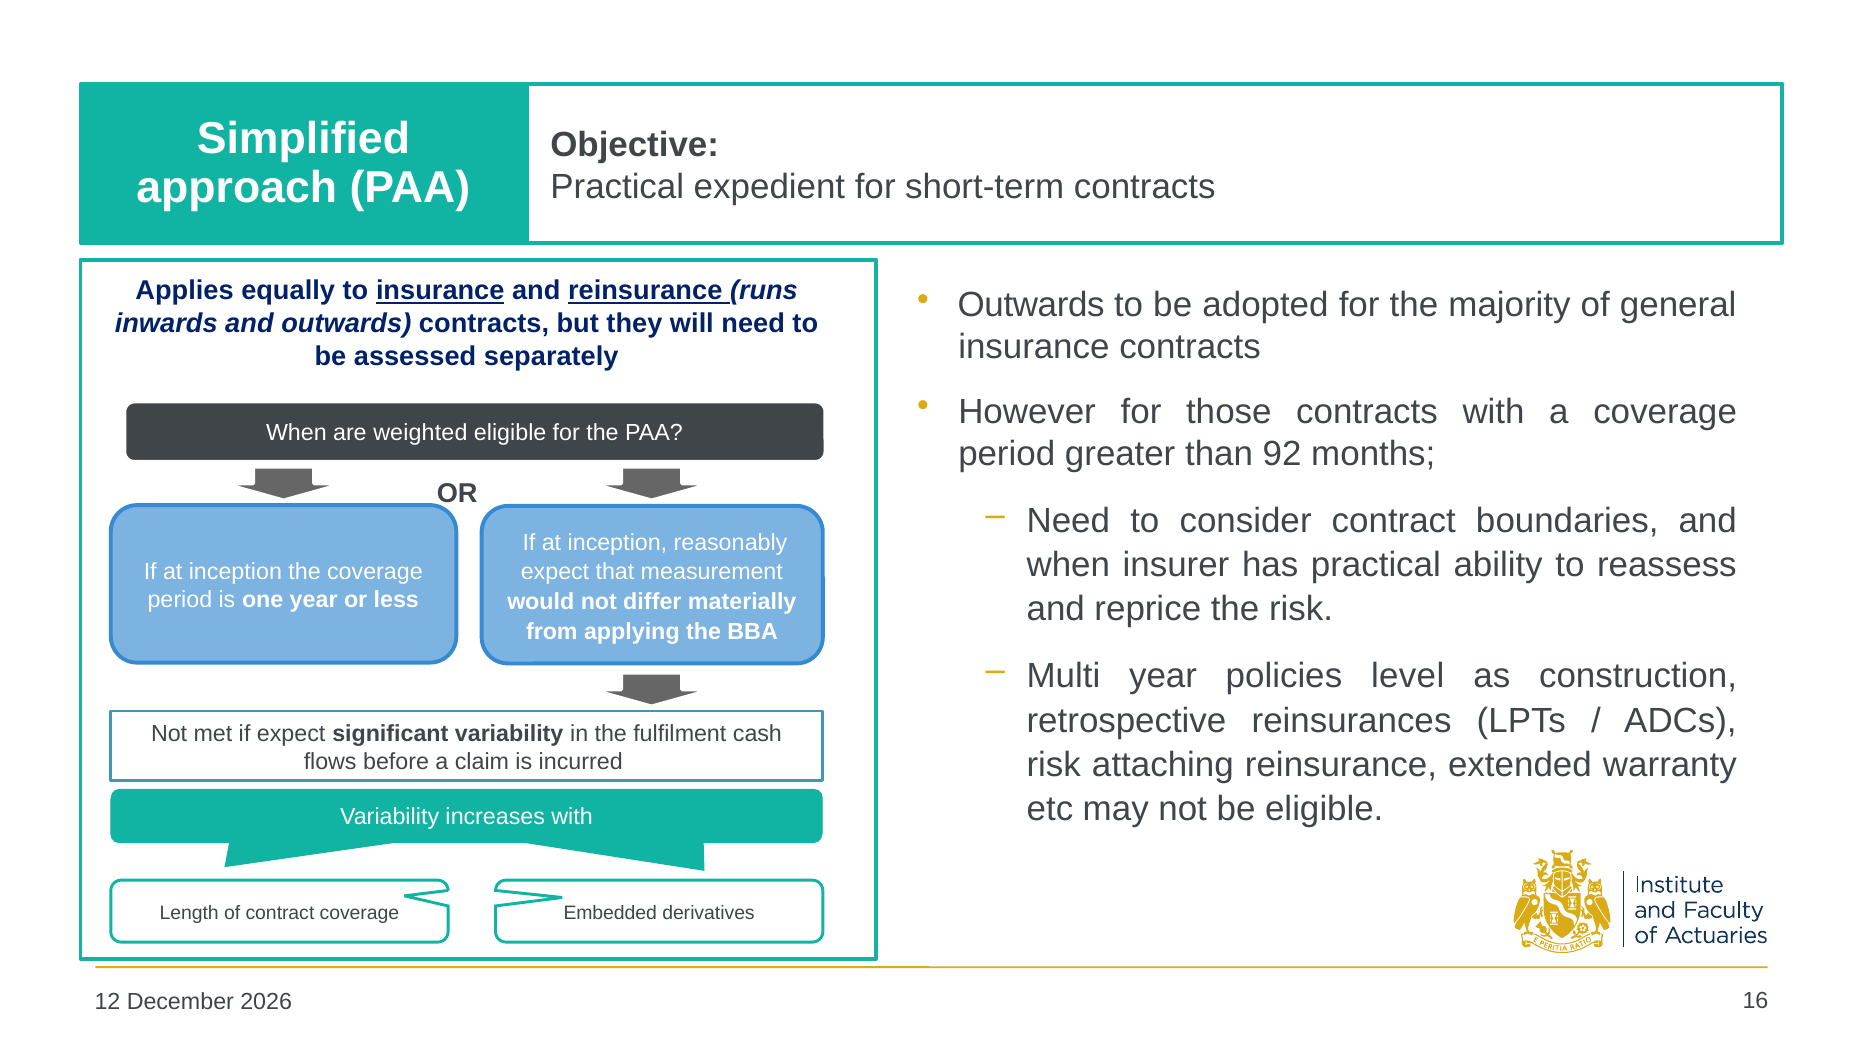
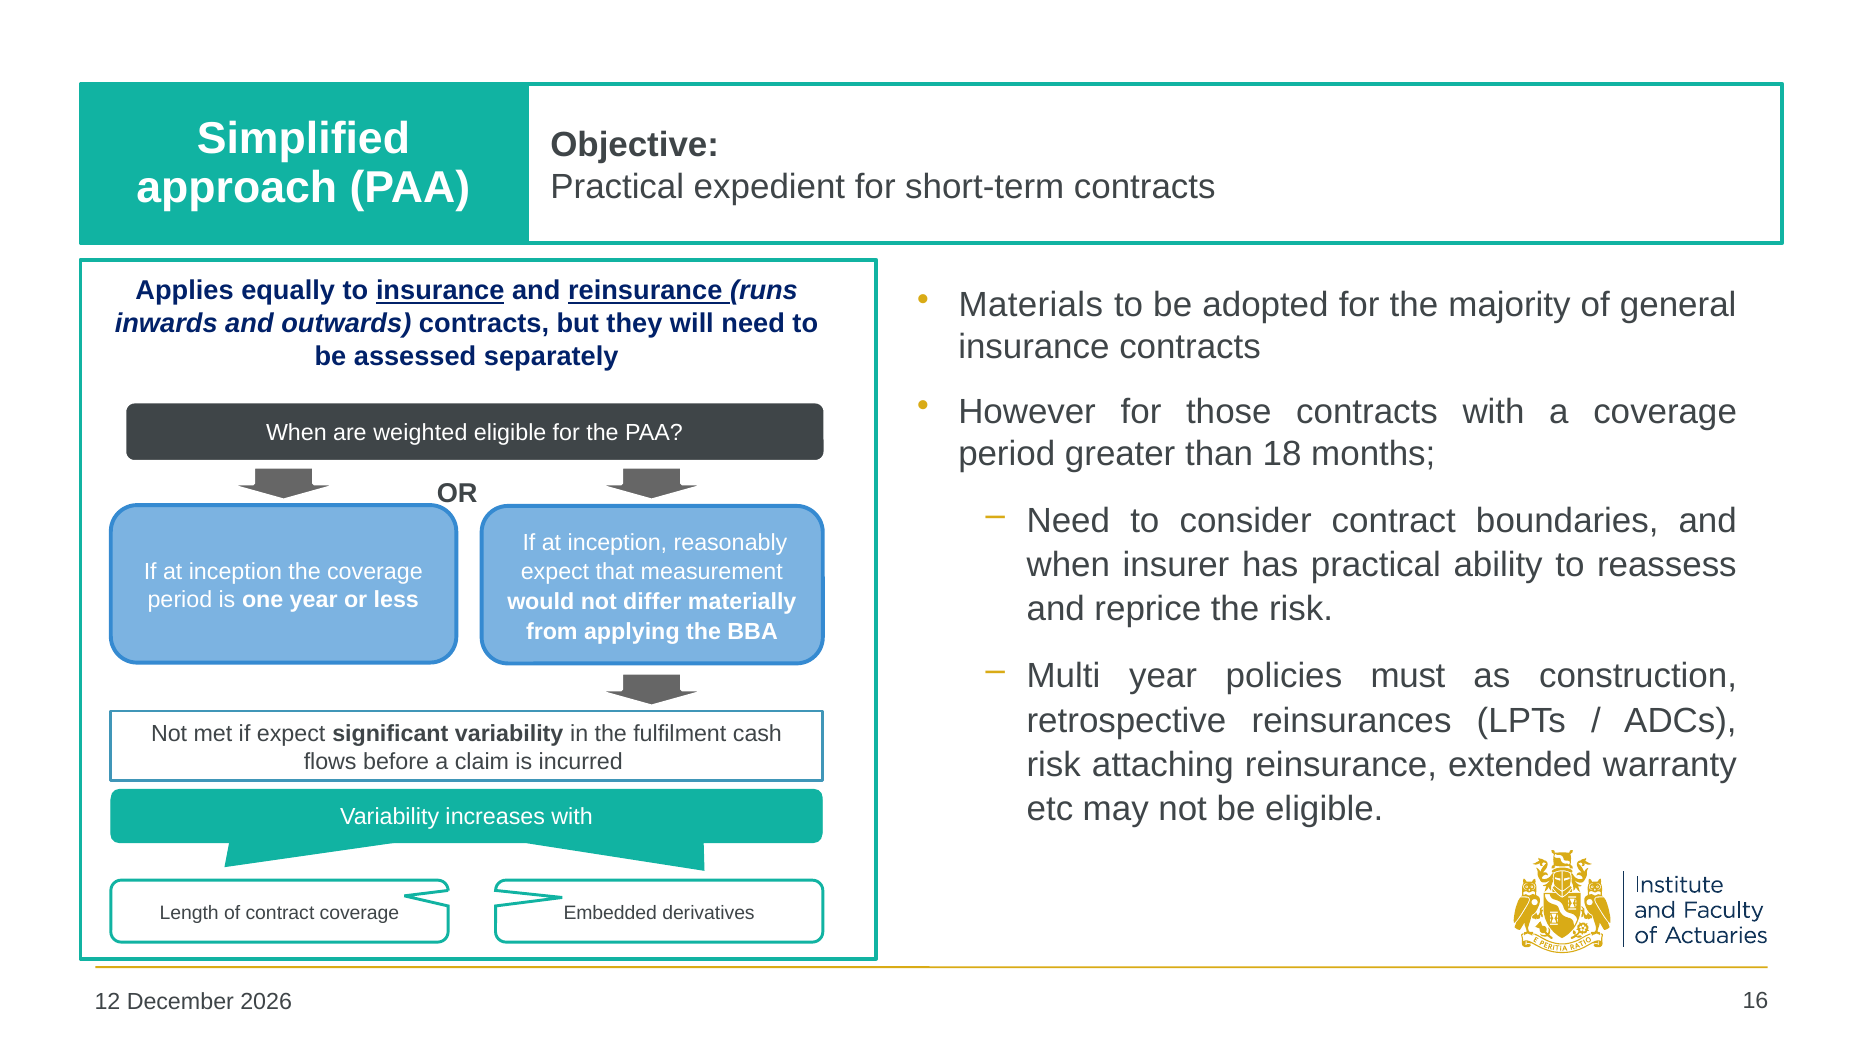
Outwards: Outwards -> Materials (1031, 305)
92: 92 -> 18 (1282, 454)
policies level: level -> must (1408, 676)
